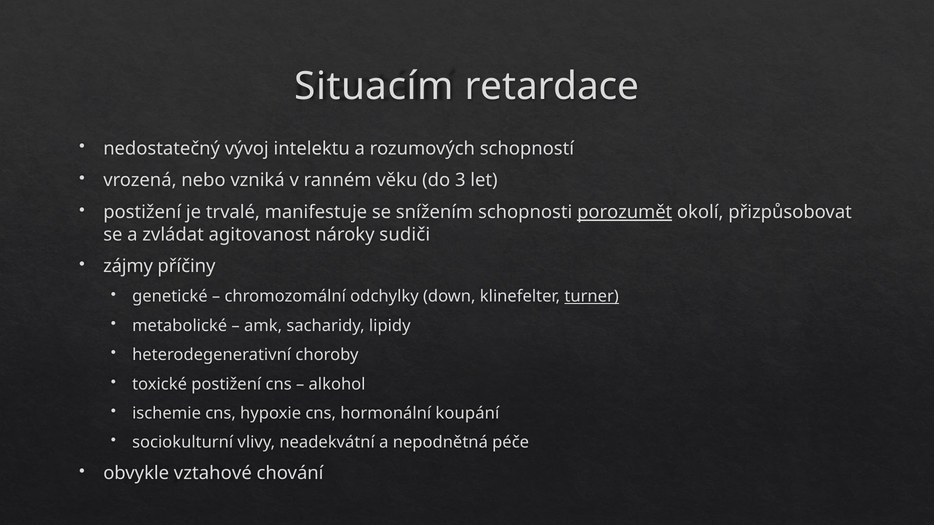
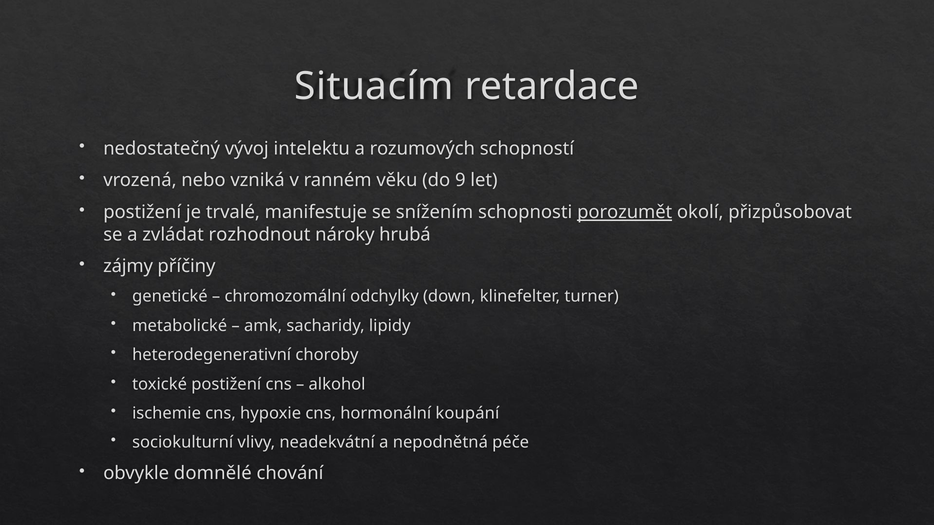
3: 3 -> 9 (460, 180)
agitovanost: agitovanost -> rozhodnout (260, 235)
sudiči: sudiči -> hrubá (405, 235)
turner underline: present -> none (592, 297)
vztahové: vztahové -> domnělé (213, 474)
